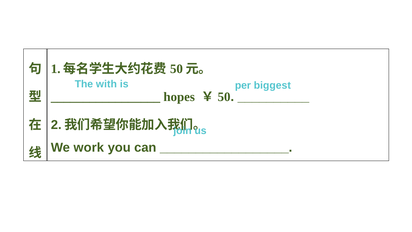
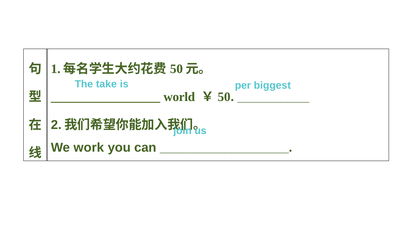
with: with -> take (106, 84)
hopes: hopes -> world (179, 97)
